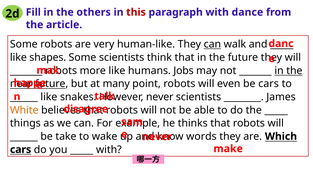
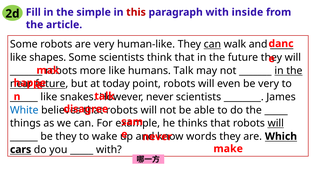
others: others -> simple (94, 12)
dance: dance -> inside (247, 12)
humans Jobs: Jobs -> Talk (183, 71)
many: many -> today (116, 84)
be cars: cars -> very (269, 84)
White colour: orange -> blue (24, 110)
will underline: none -> present (276, 123)
be take: take -> they (66, 136)
